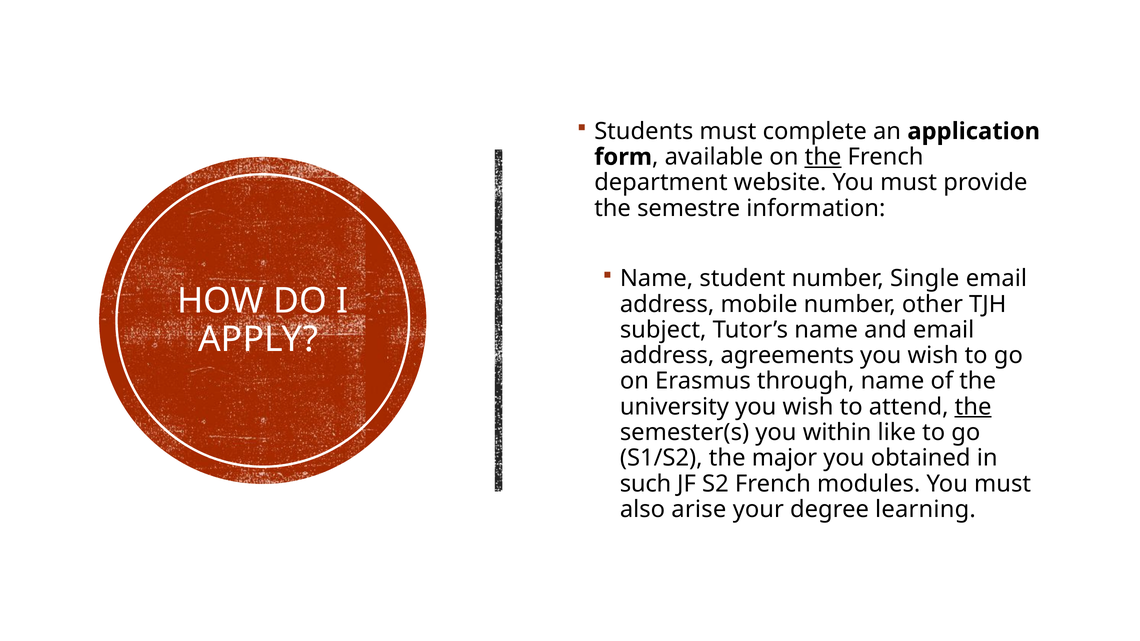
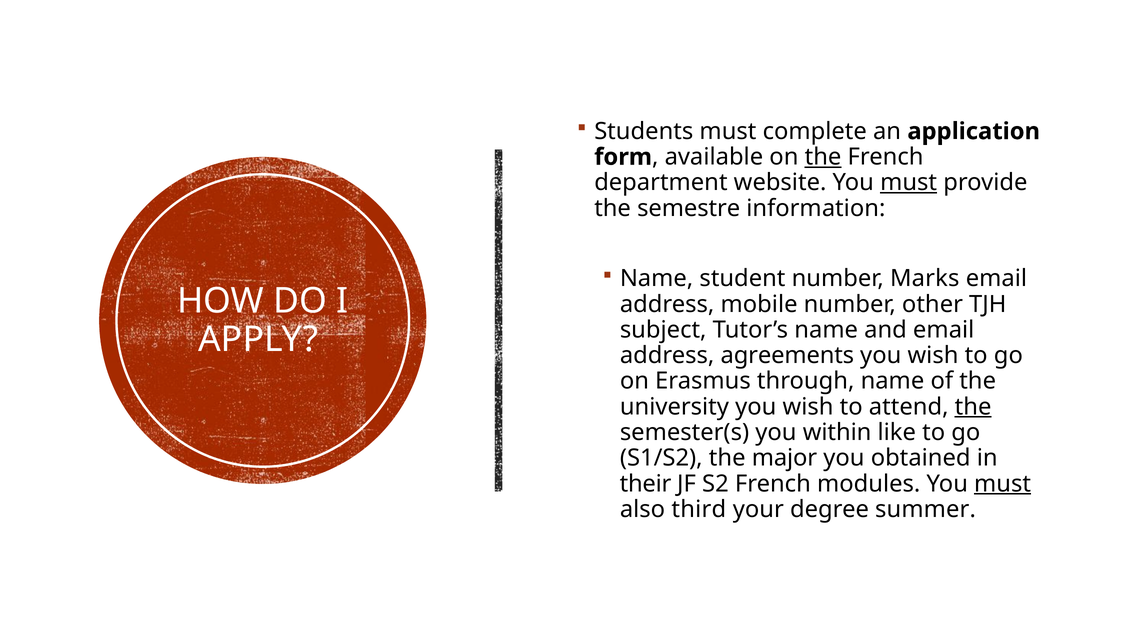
must underline: none -> present (909, 183)
Single: Single -> Marks (925, 279)
such: such -> their (646, 484)
must underline: none -> present (1003, 484)
arise: arise -> third (699, 509)
learning: learning -> summer (925, 509)
